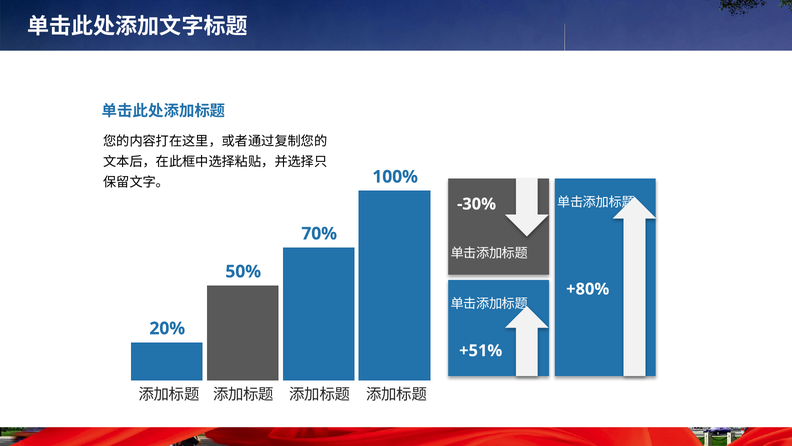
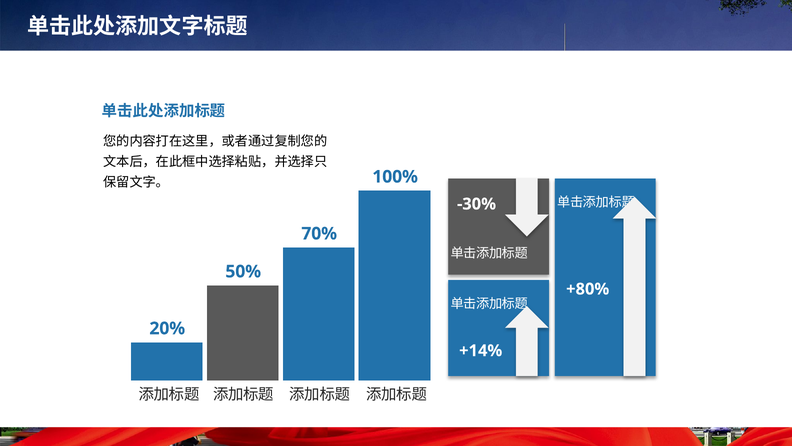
+51%: +51% -> +14% (481, 350)
